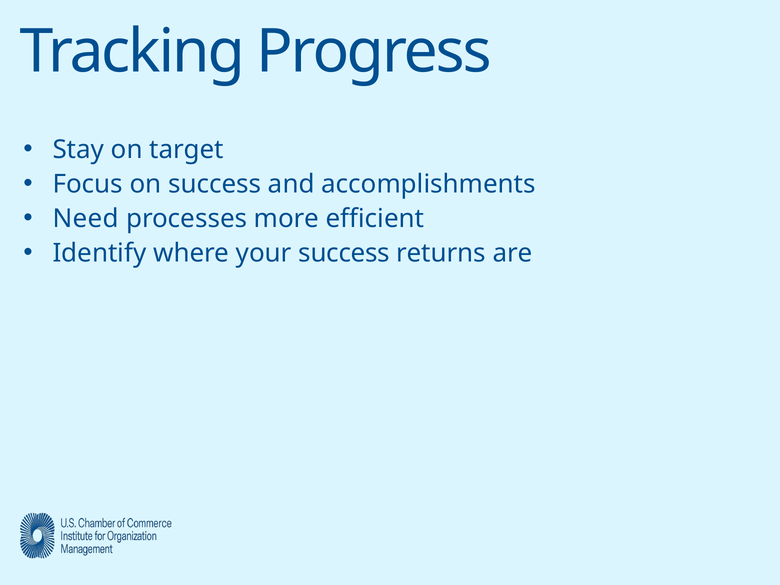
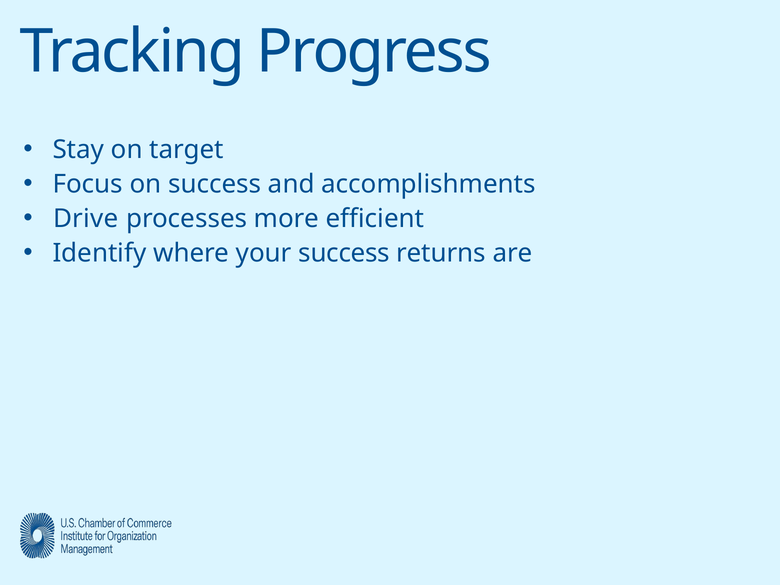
Need: Need -> Drive (86, 219)
